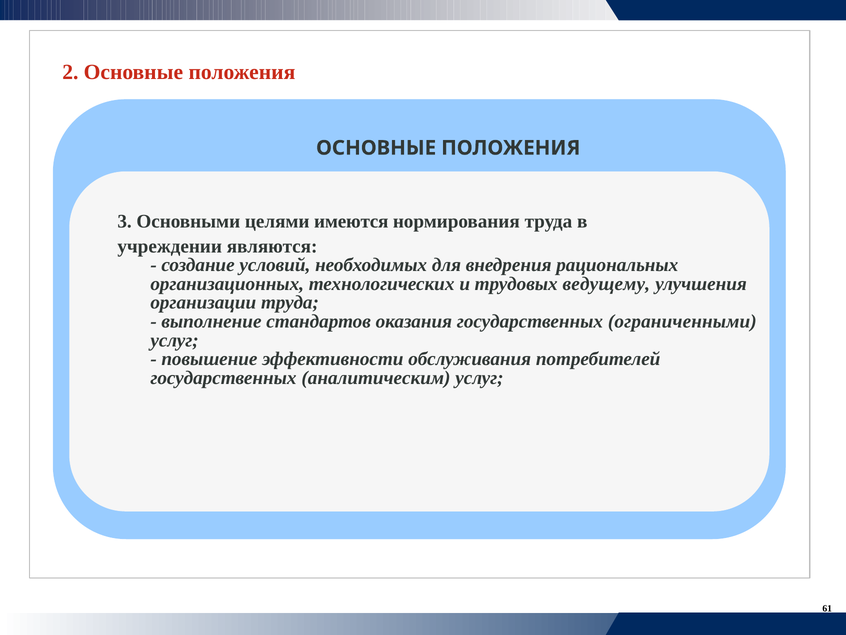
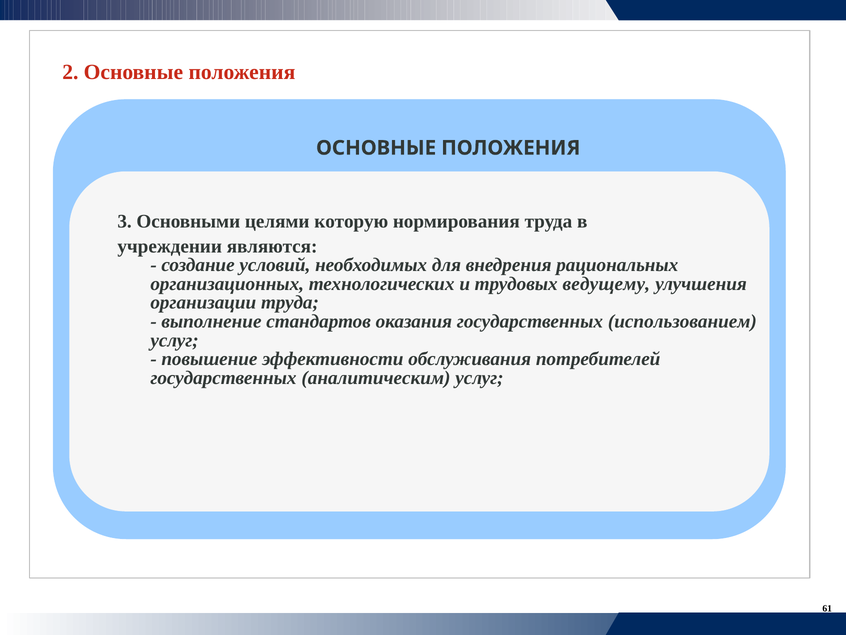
имеются: имеются -> которую (351, 221)
ограниченными: ограниченными -> использованием (682, 321)
